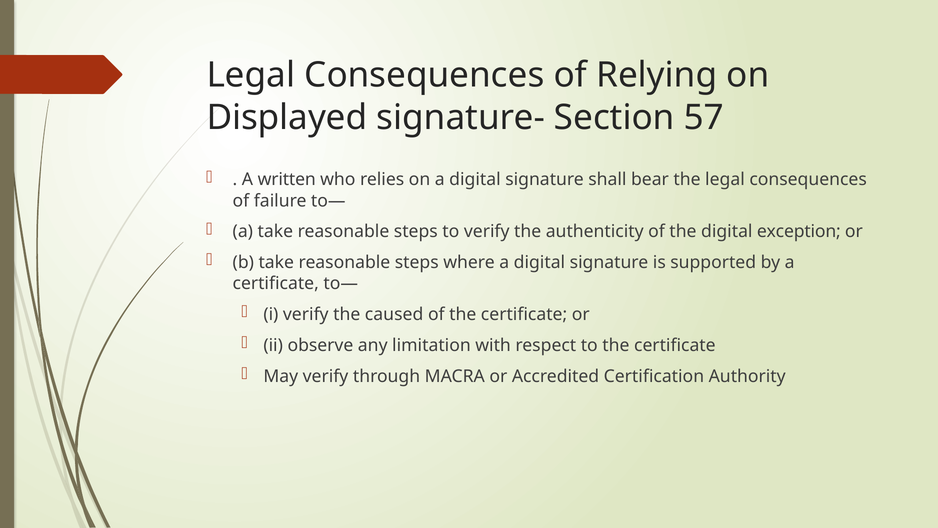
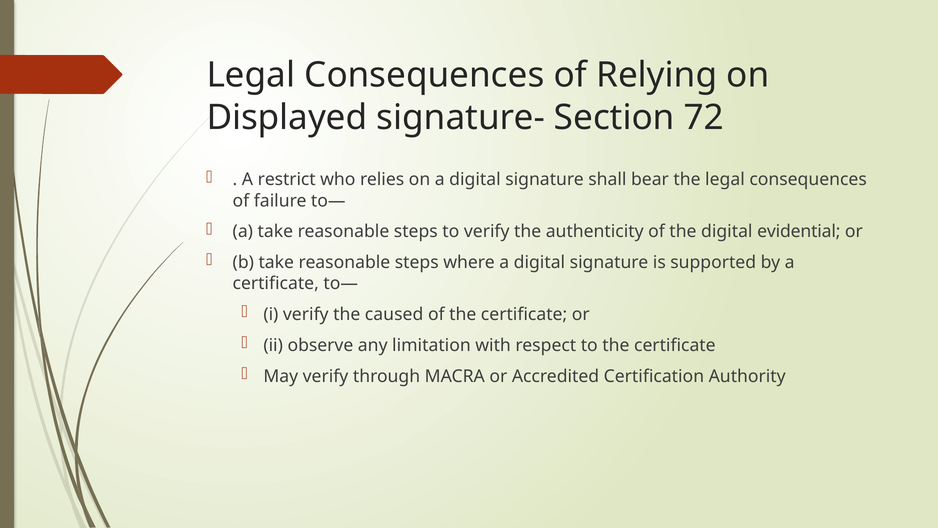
57: 57 -> 72 (704, 117)
written: written -> restrict (287, 179)
exception: exception -> evidential (799, 231)
